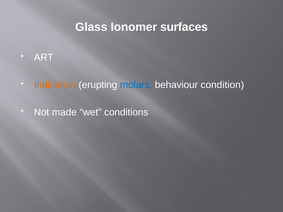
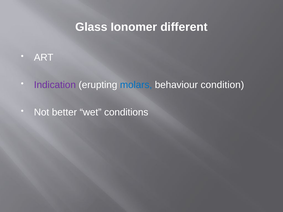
surfaces: surfaces -> different (184, 27)
Indication colour: orange -> purple (55, 85)
made: made -> better (64, 112)
